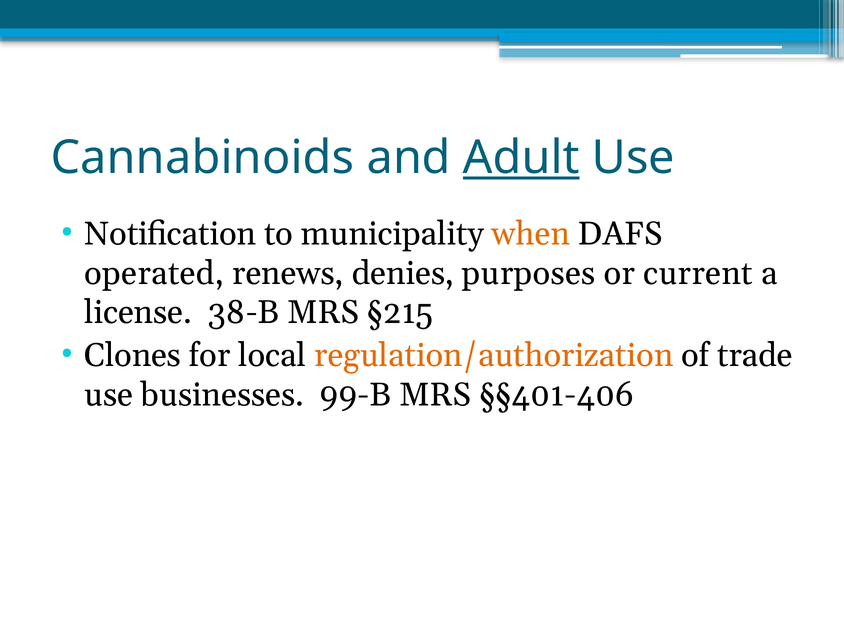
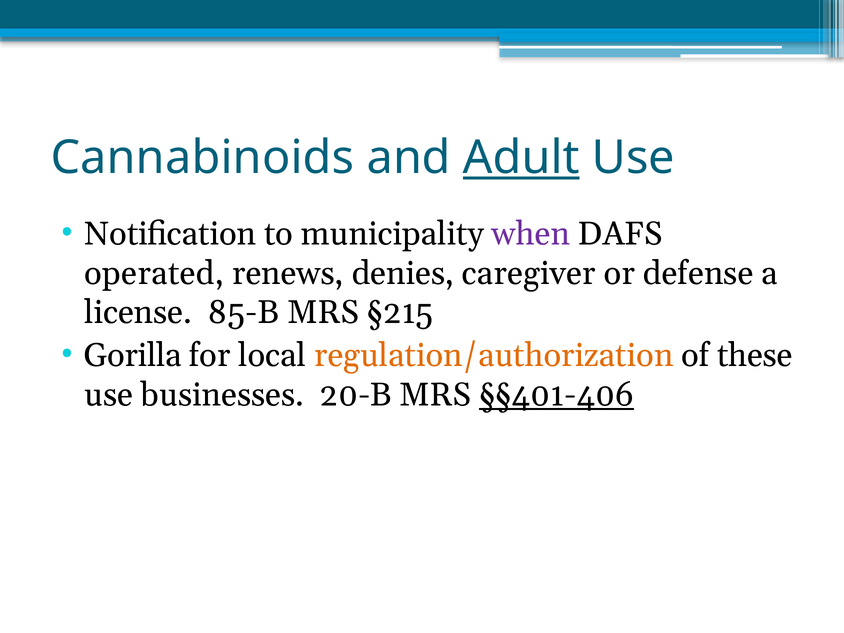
when colour: orange -> purple (531, 234)
purposes: purposes -> caregiver (529, 273)
current: current -> defense (698, 273)
38-B: 38-B -> 85-B (243, 313)
Clones: Clones -> Gorilla (133, 356)
trade: trade -> these (755, 356)
99-B: 99-B -> 20-B (356, 395)
§§401-406 underline: none -> present (556, 395)
